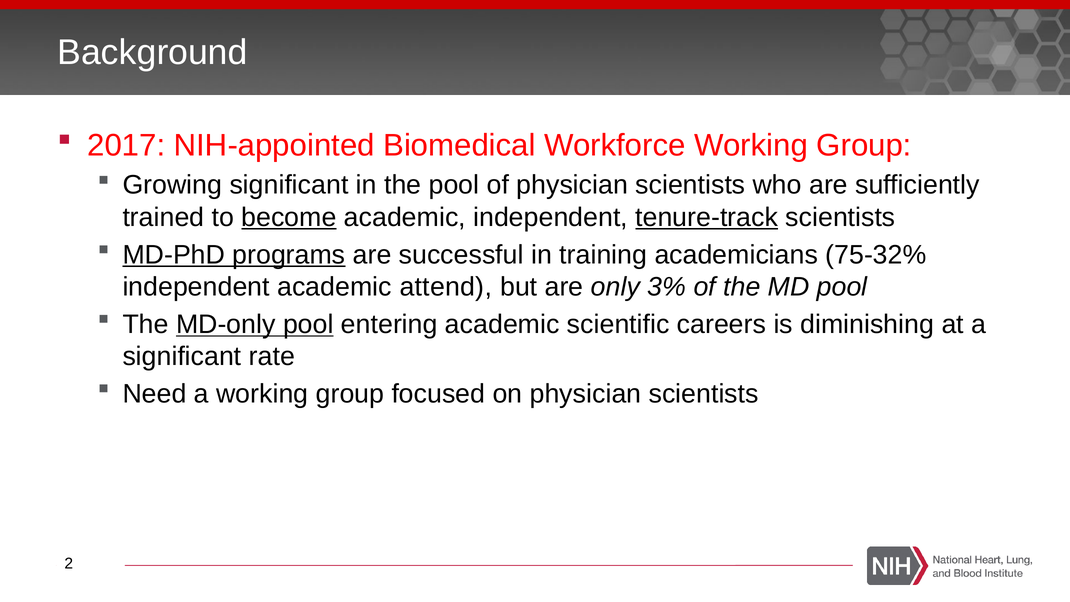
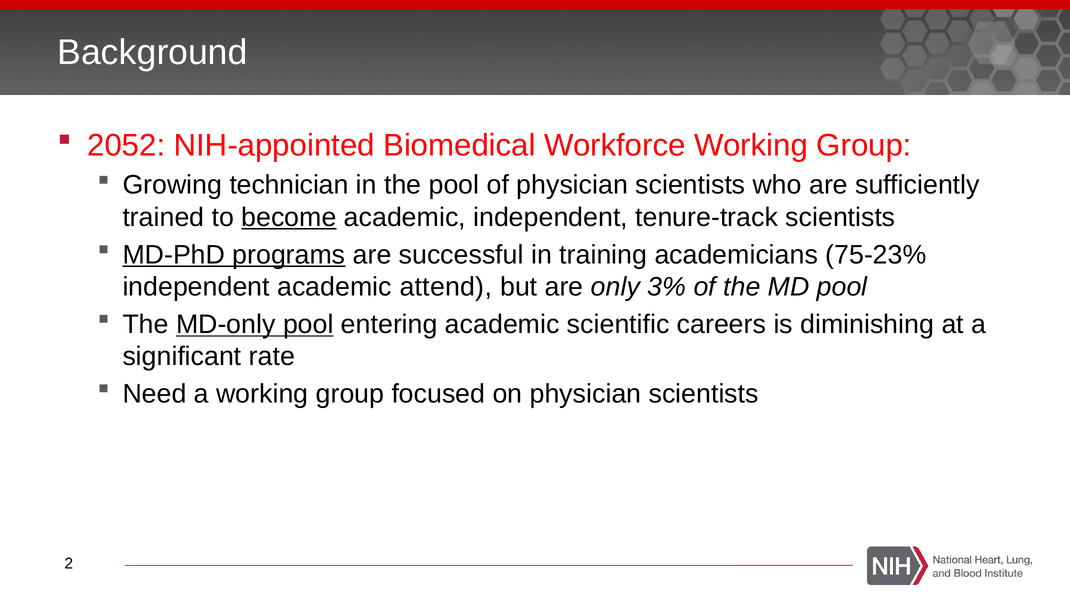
2017: 2017 -> 2052 (126, 145)
Growing significant: significant -> technician (289, 185)
tenure-track underline: present -> none (707, 217)
75-32%: 75-32% -> 75-23% (876, 255)
